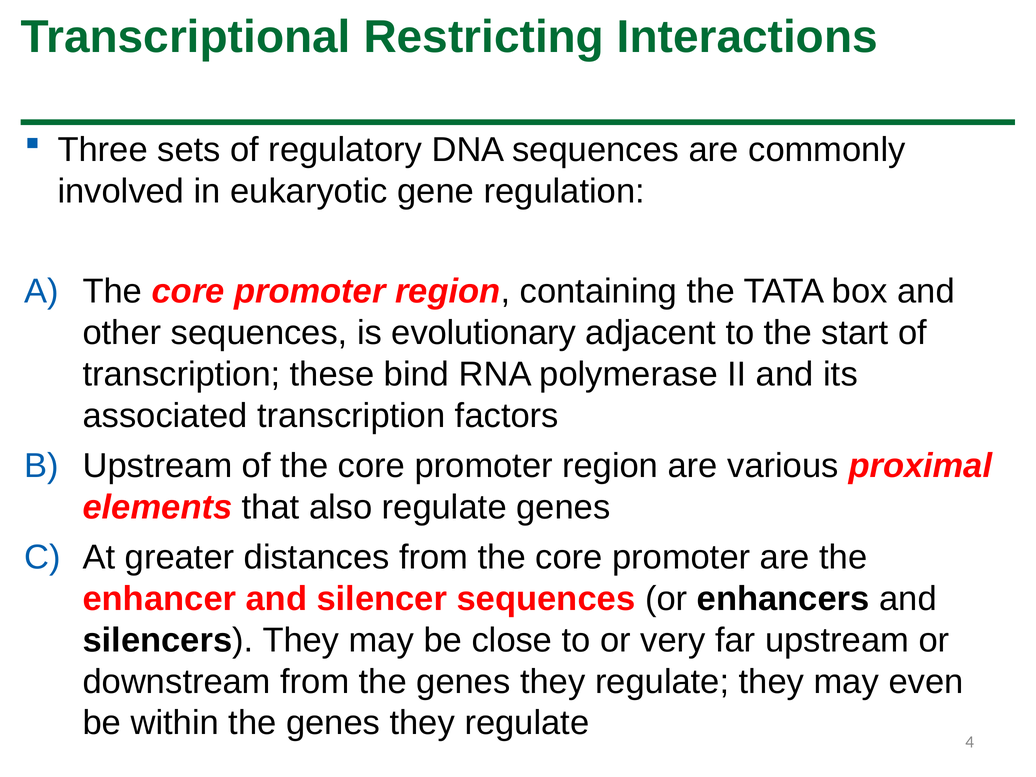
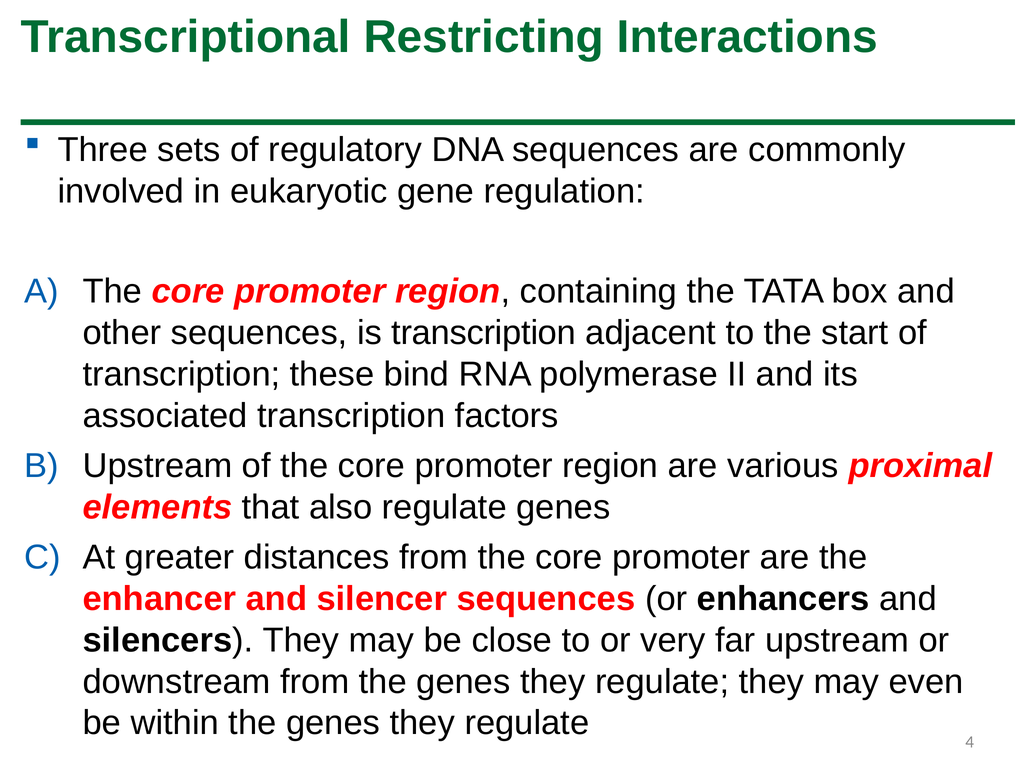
is evolutionary: evolutionary -> transcription (484, 333)
